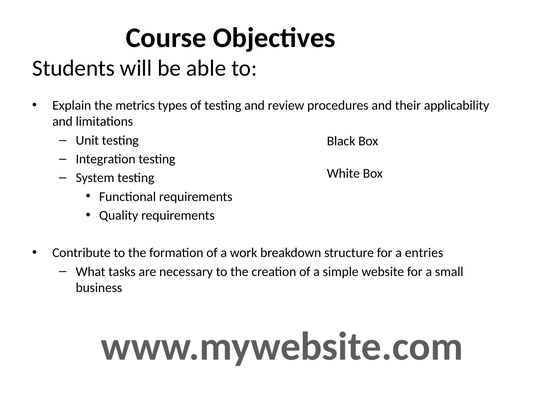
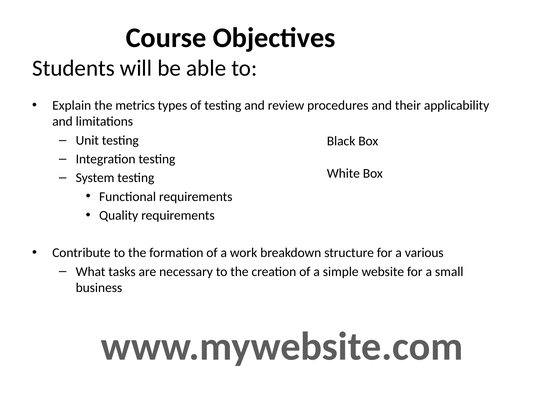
entries: entries -> various (424, 253)
